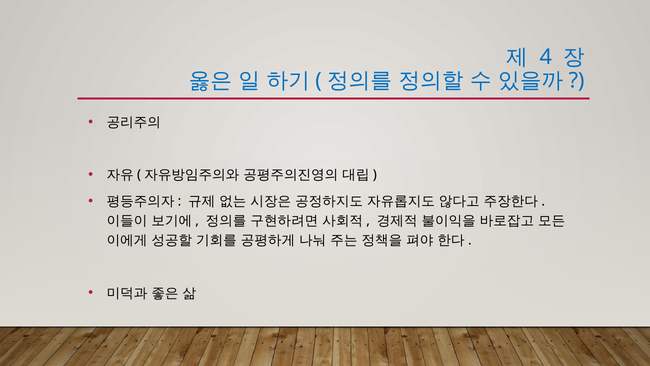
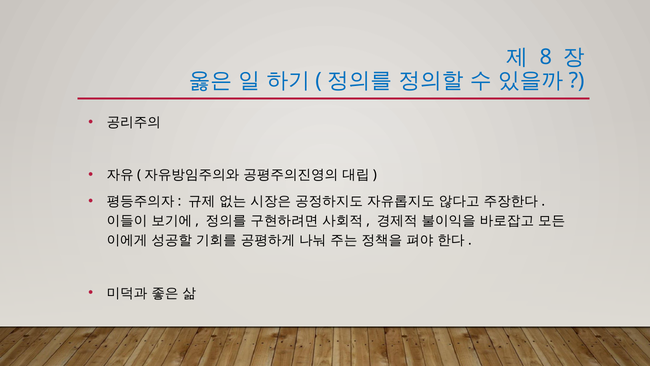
4: 4 -> 8 (546, 57)
